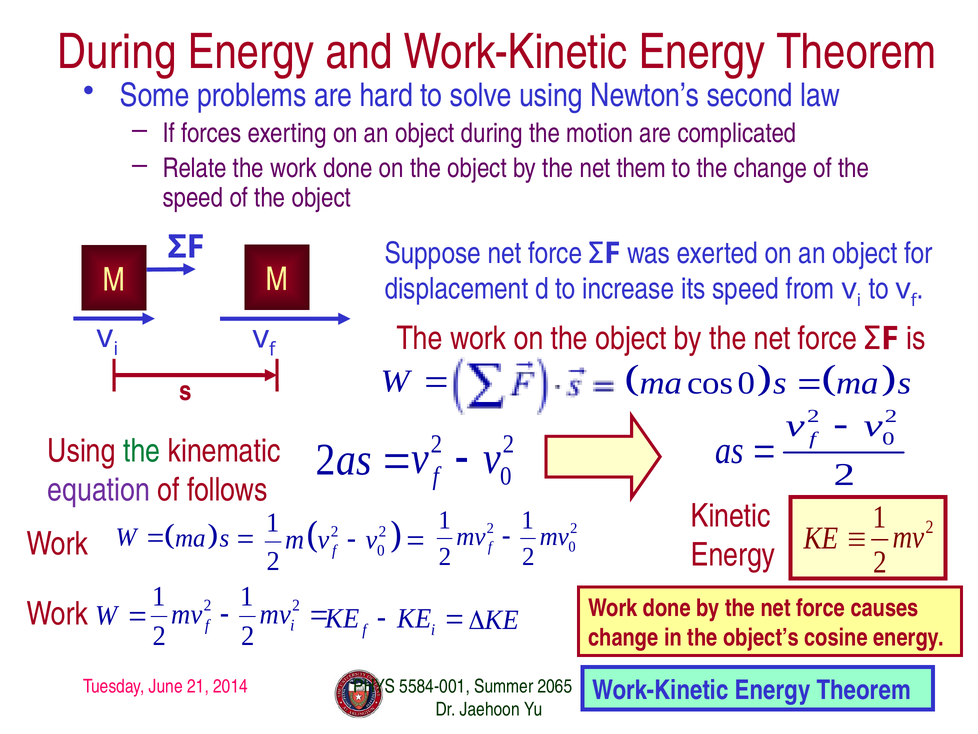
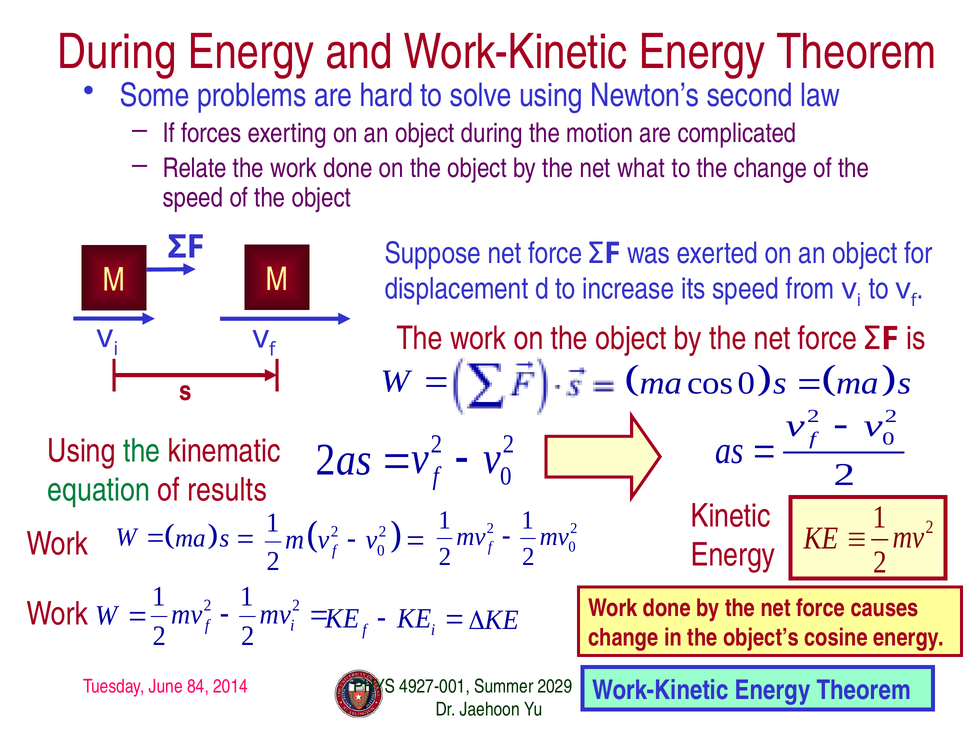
them: them -> what (641, 168)
equation colour: purple -> green (99, 490)
follows: follows -> results (227, 490)
21: 21 -> 84 (198, 686)
5584-001: 5584-001 -> 4927-001 (435, 686)
2065: 2065 -> 2029 (555, 686)
